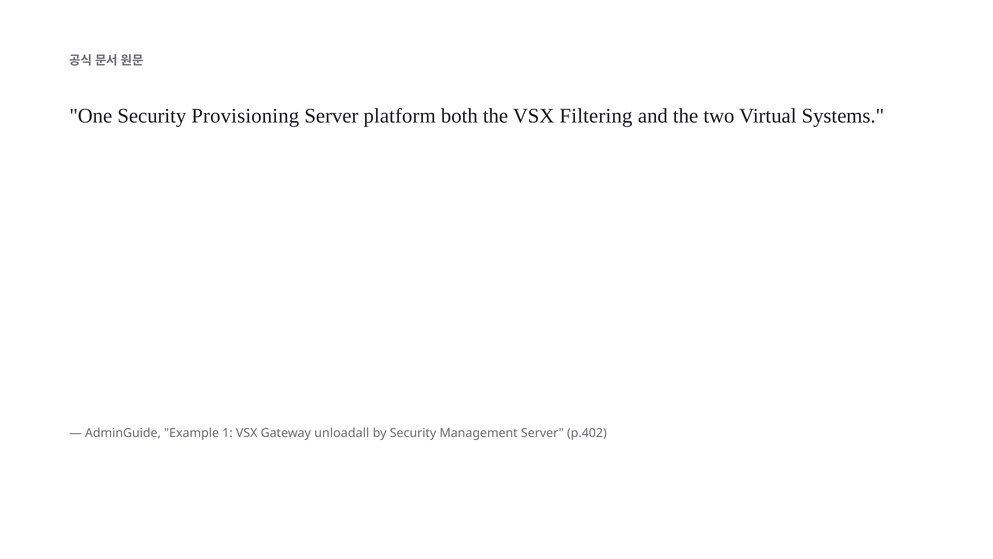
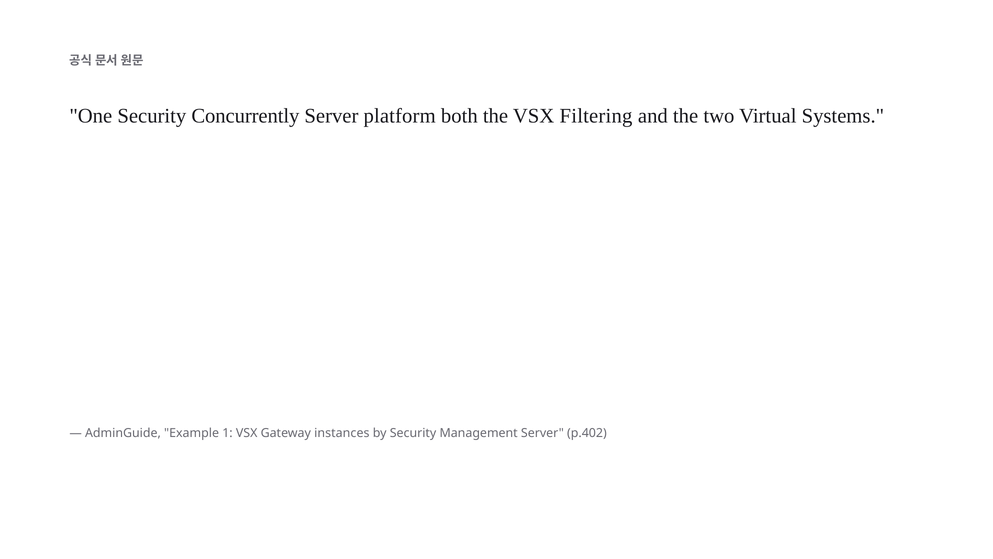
Provisioning: Provisioning -> Concurrently (245, 116)
unloadall: unloadall -> instances (342, 433)
